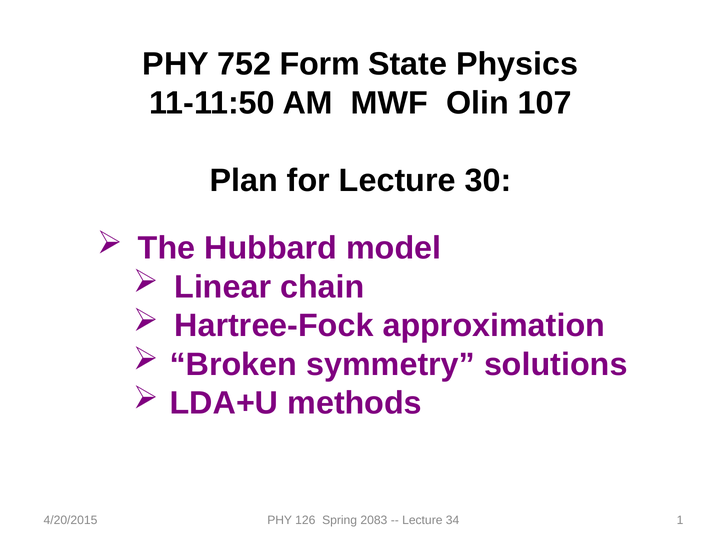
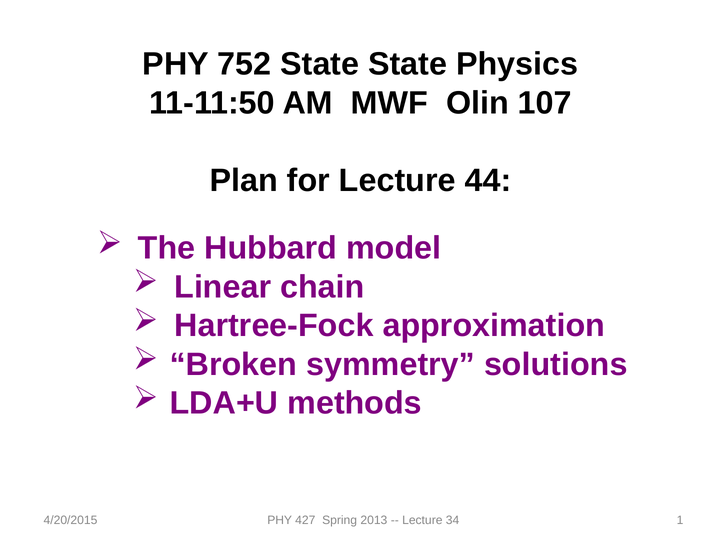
752 Form: Form -> State (320, 64)
30: 30 -> 44 (488, 180)
126: 126 -> 427 (305, 521)
2083: 2083 -> 2013 (374, 521)
